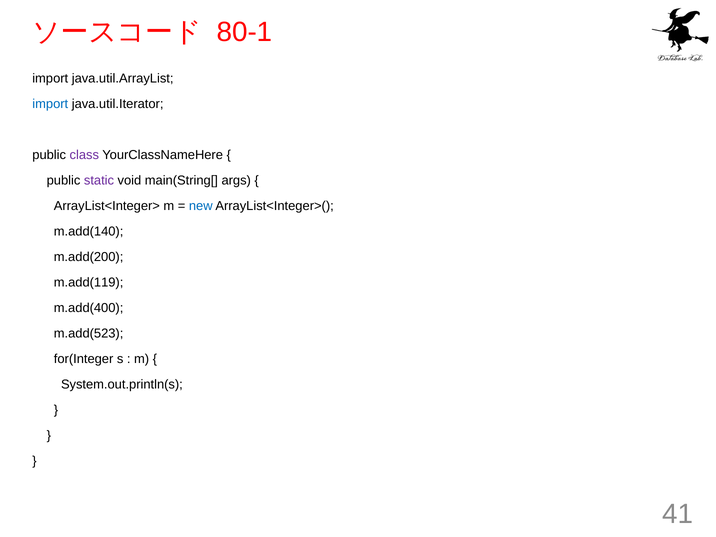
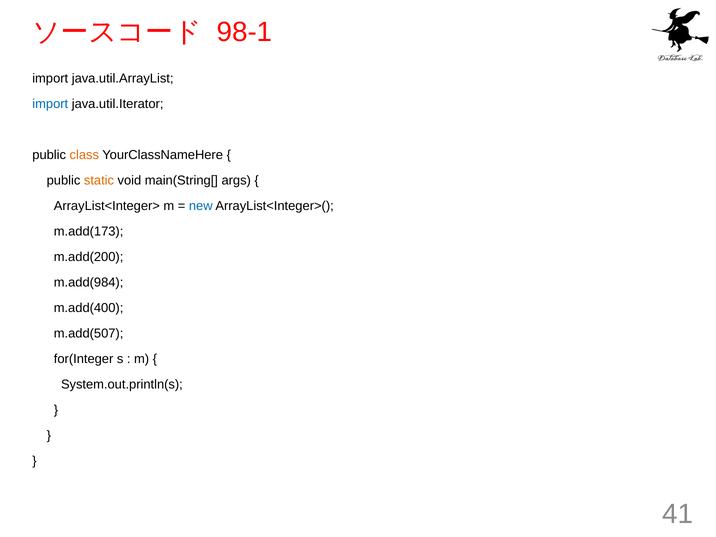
80-1: 80-1 -> 98-1 (245, 32)
class colour: purple -> orange (84, 155)
static colour: purple -> orange (99, 180)
m.add(140: m.add(140 -> m.add(173 (89, 231)
m.add(119: m.add(119 -> m.add(984 (89, 282)
m.add(523: m.add(523 -> m.add(507 (89, 333)
